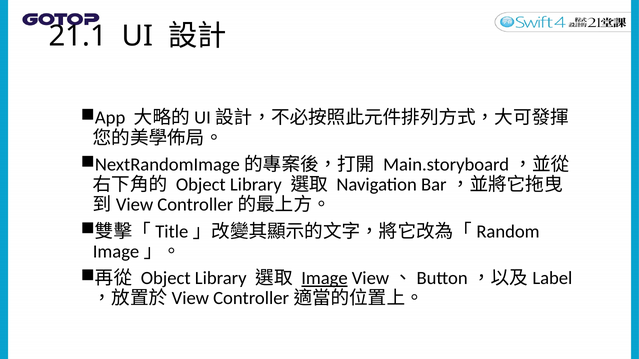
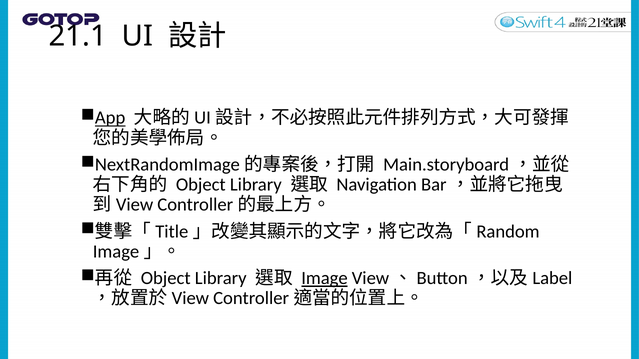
App underline: none -> present (110, 118)
